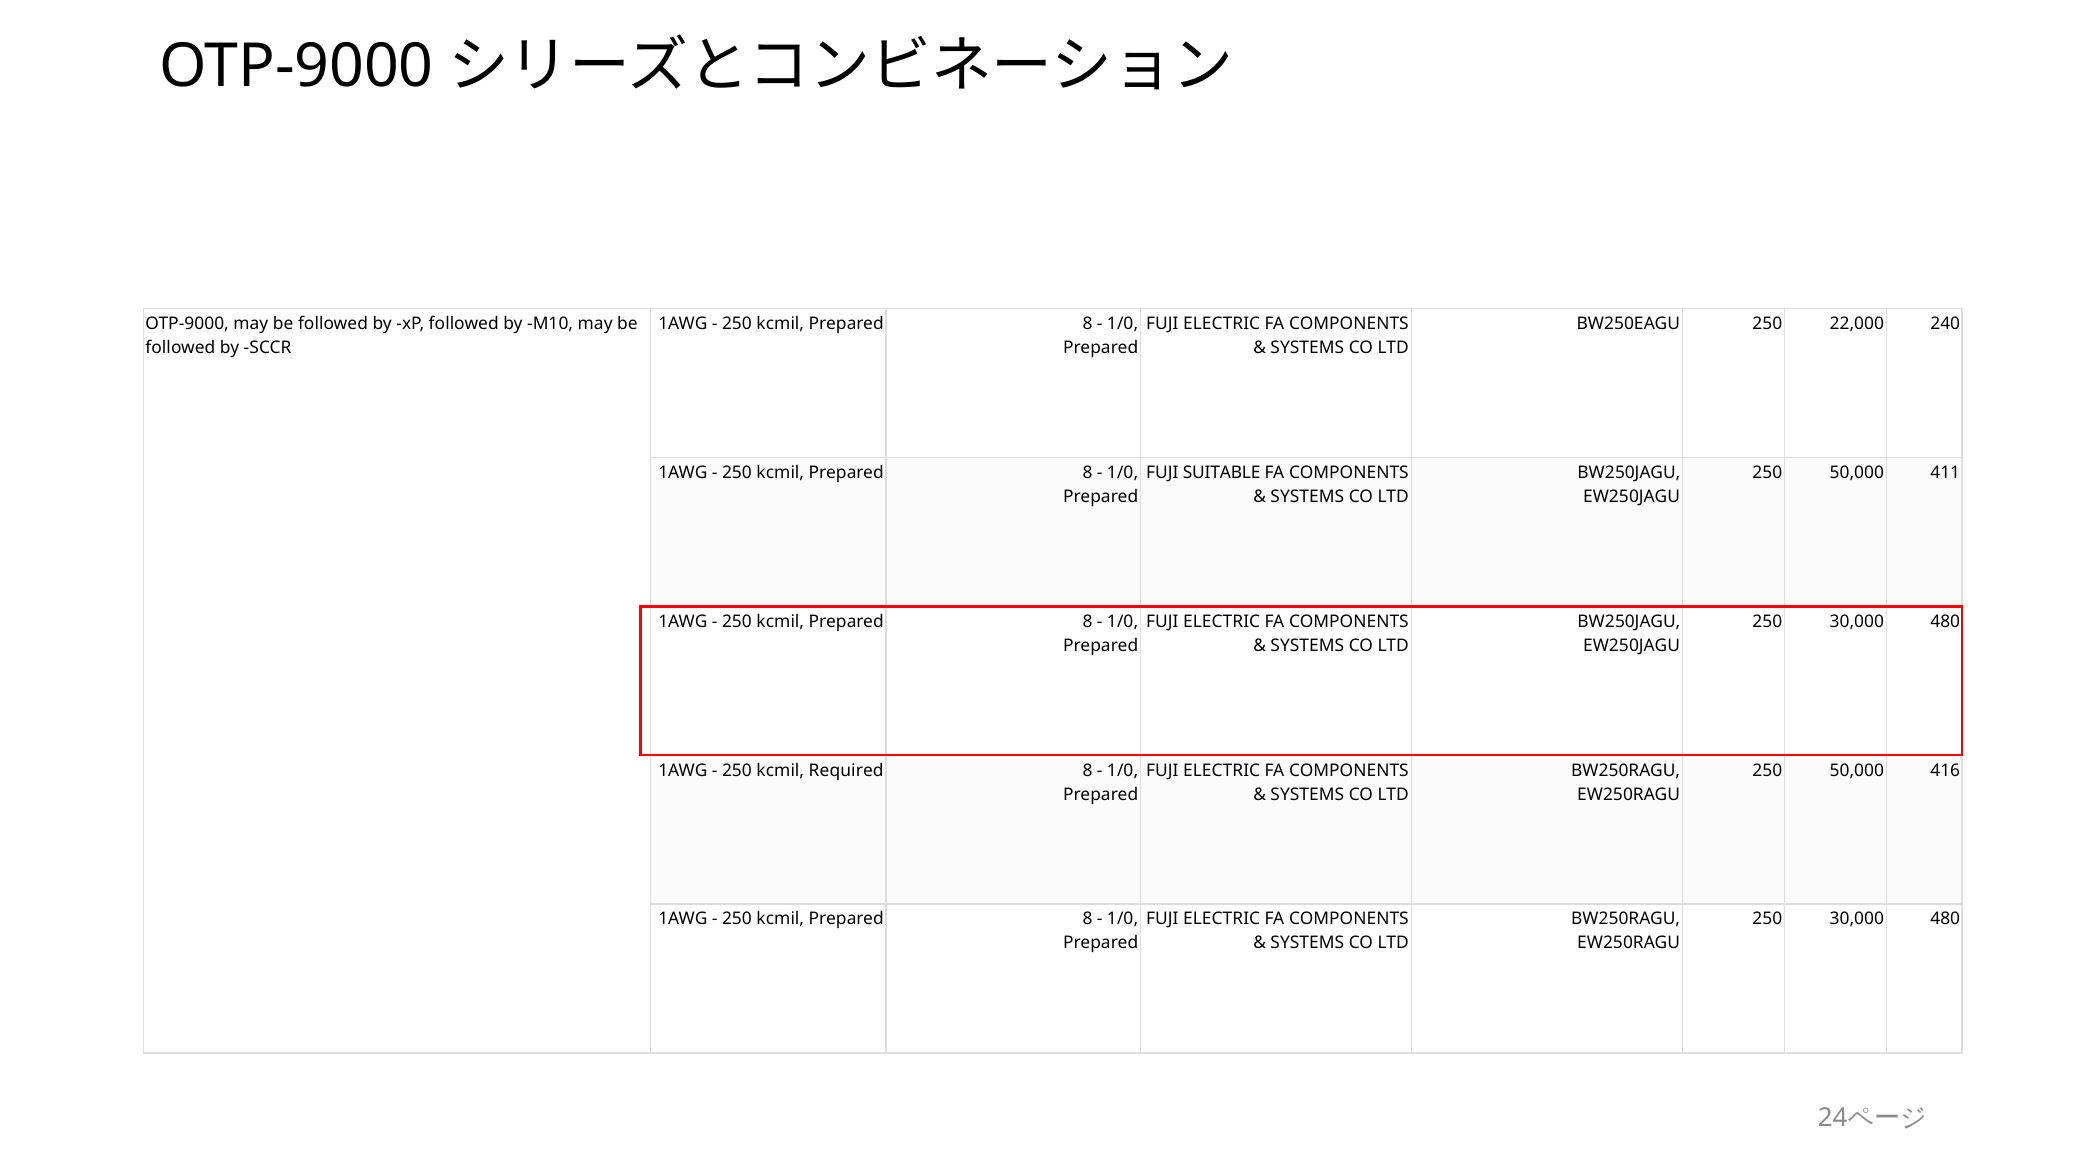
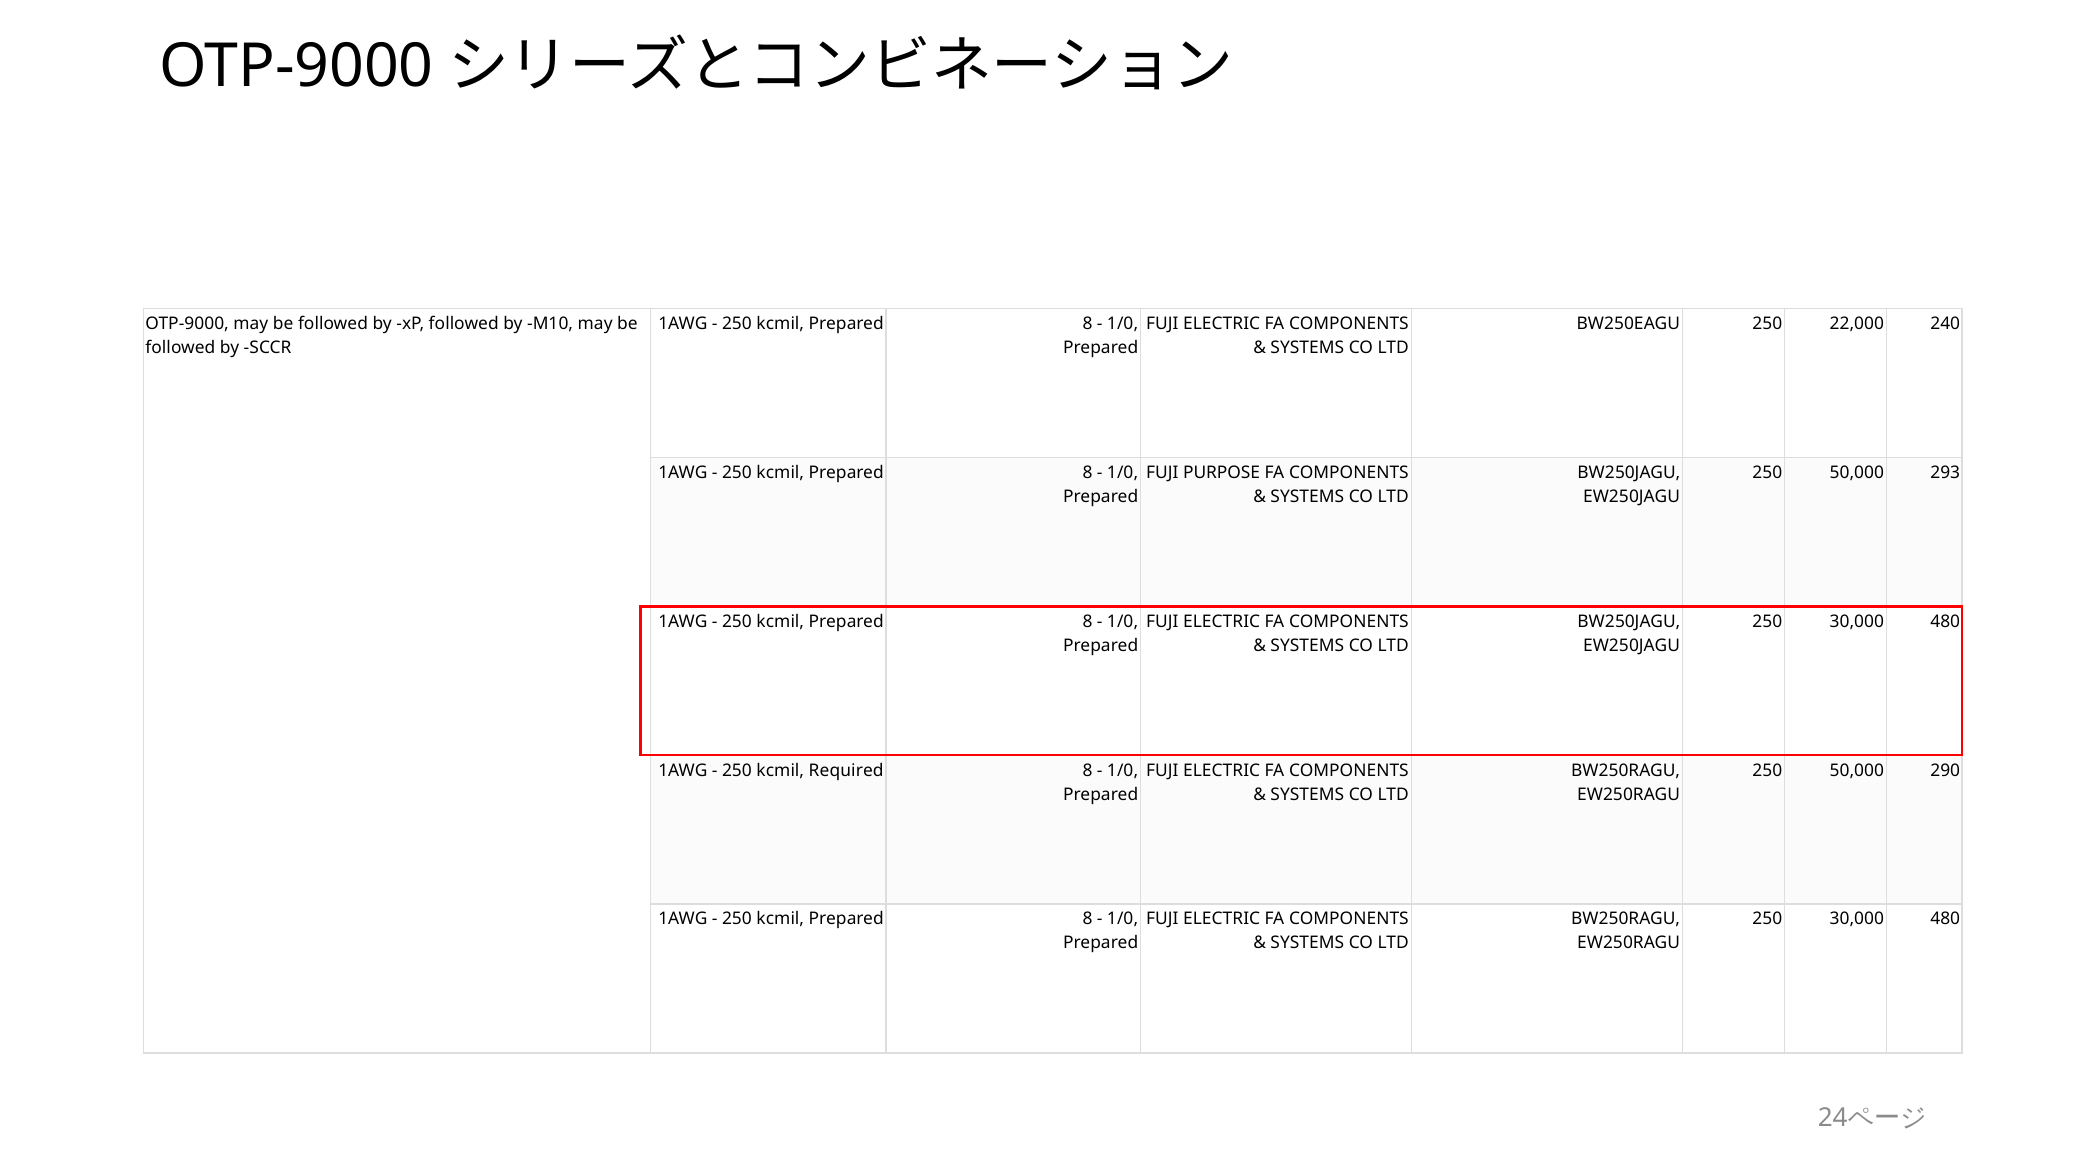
SUITABLE: SUITABLE -> PURPOSE (1222, 473)
411: 411 -> 293 (1945, 473)
416: 416 -> 290 (1945, 771)
